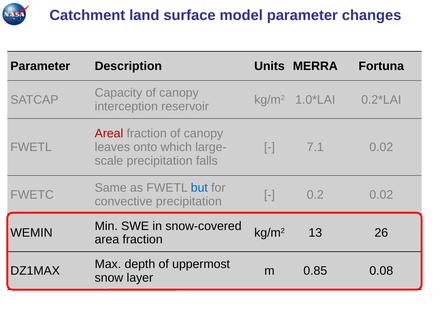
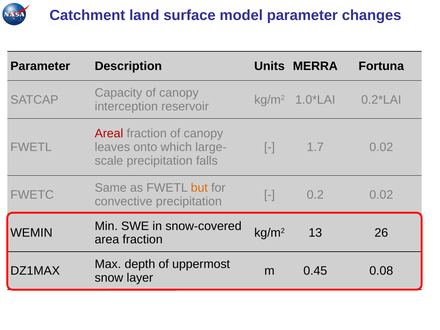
7.1: 7.1 -> 1.7 (315, 147)
but colour: blue -> orange (199, 188)
0.85: 0.85 -> 0.45 (315, 271)
